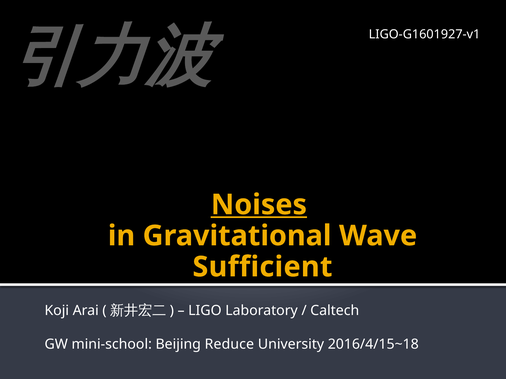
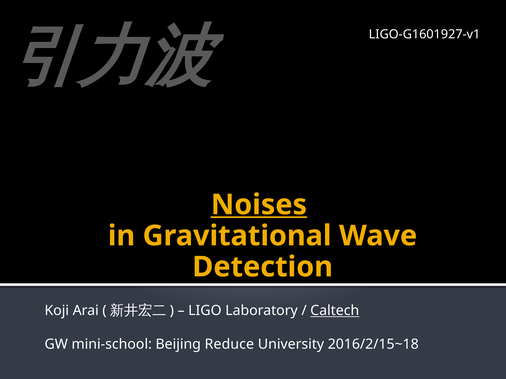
Sufficient: Sufficient -> Detection (263, 267)
Caltech underline: none -> present (335, 311)
2016/4/15~18: 2016/4/15~18 -> 2016/2/15~18 (373, 345)
